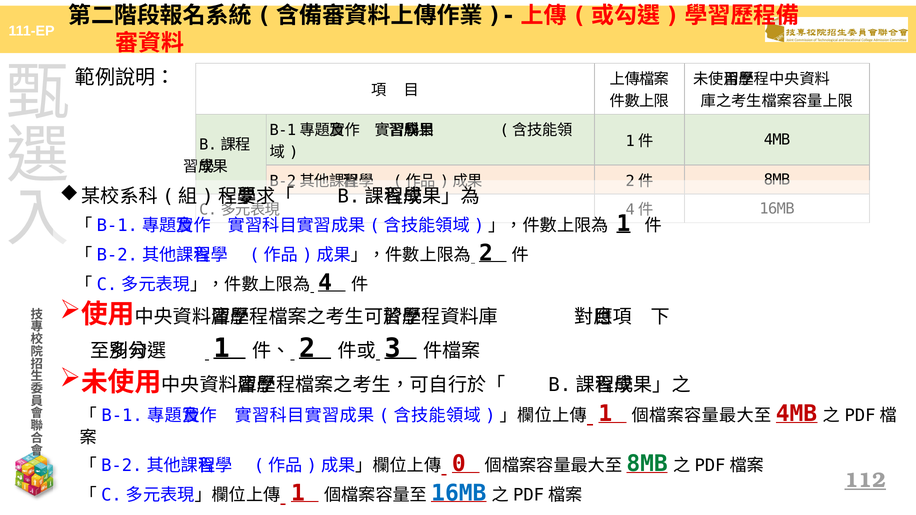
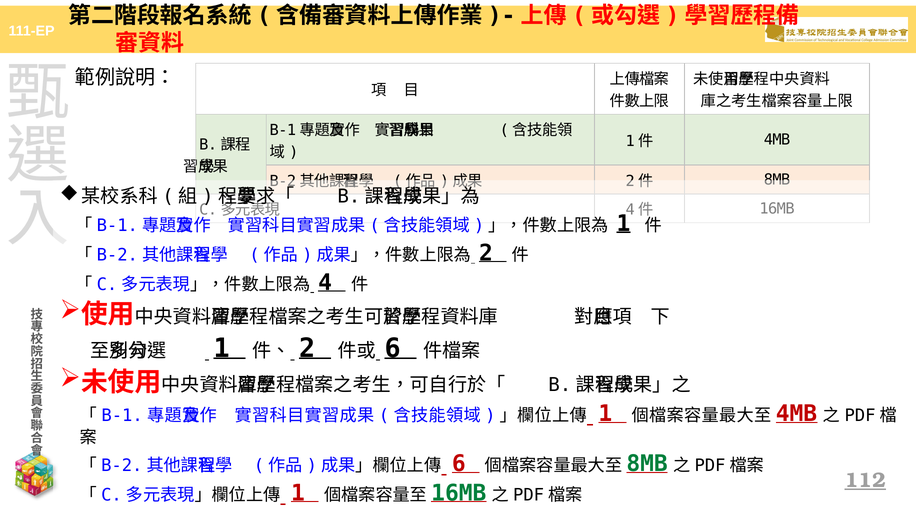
3: 3 -> 6 (393, 349)
0: 0 -> 6 (459, 464)
16MB colour: blue -> green (459, 493)
